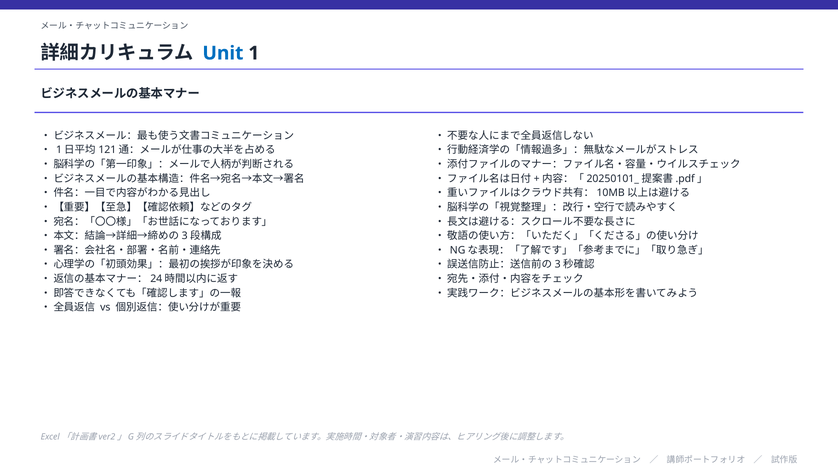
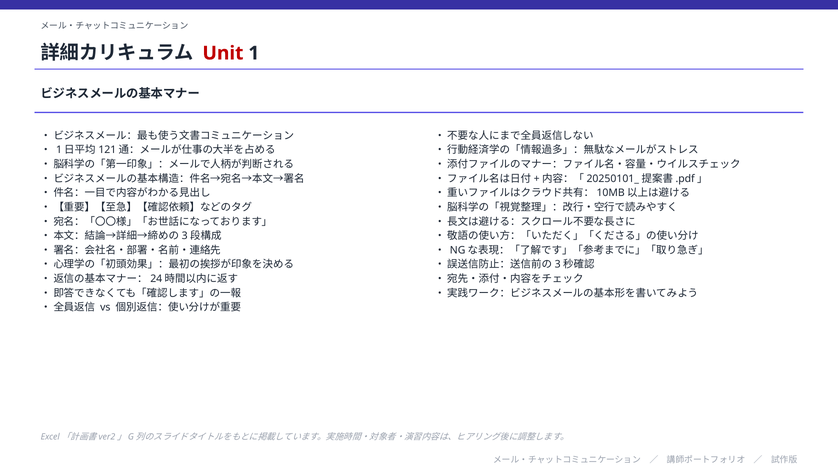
Unit colour: blue -> red (223, 53)
